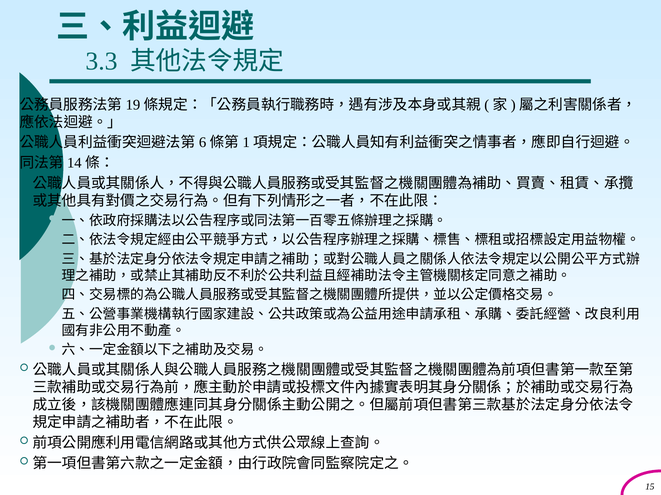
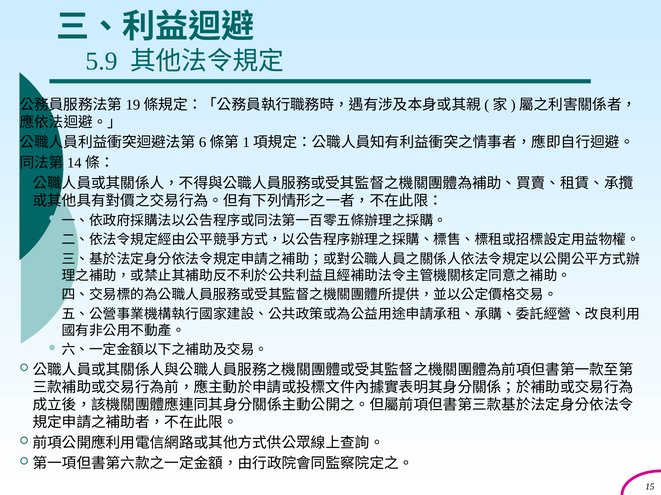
3.3: 3.3 -> 5.9 (102, 61)
